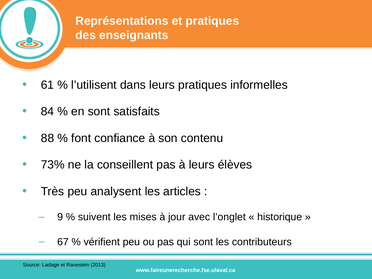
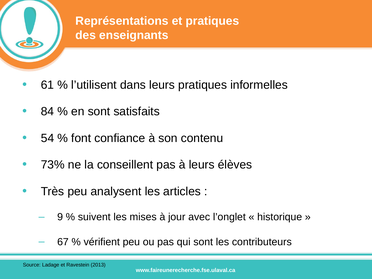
88: 88 -> 54 (48, 138)
